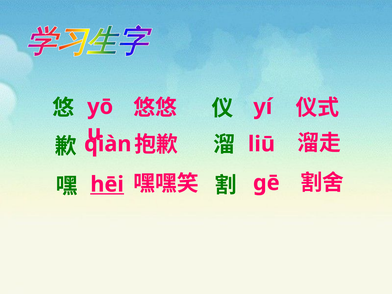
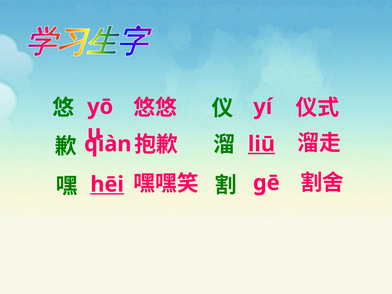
liū underline: none -> present (261, 144)
